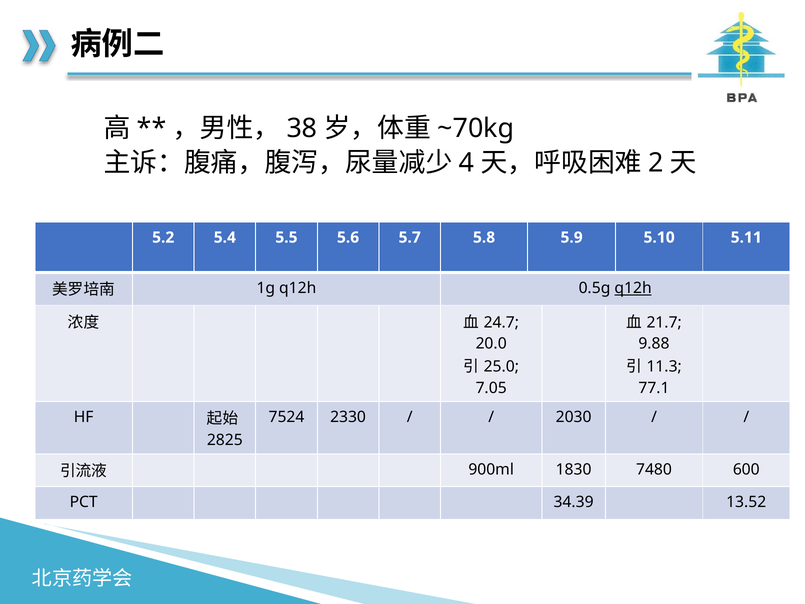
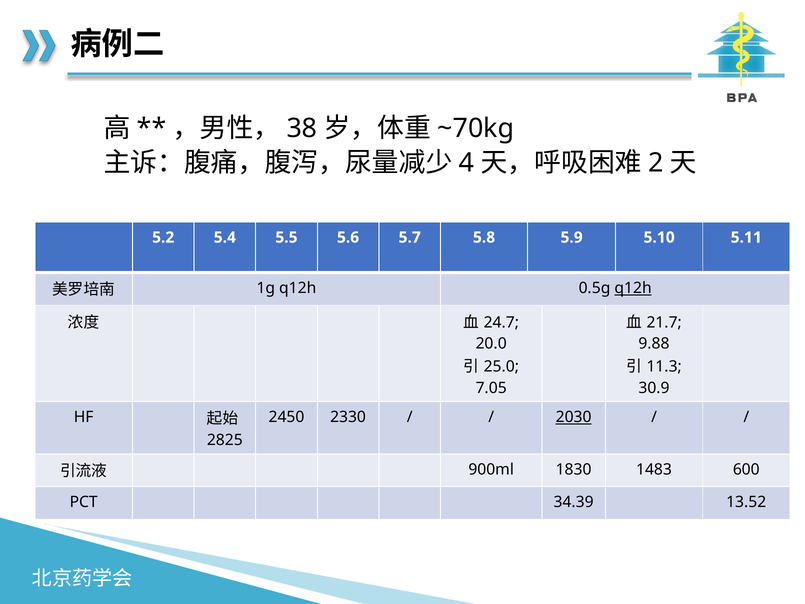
77.1: 77.1 -> 30.9 (654, 388)
7524: 7524 -> 2450 (286, 417)
2030 underline: none -> present (574, 417)
7480: 7480 -> 1483 (654, 469)
